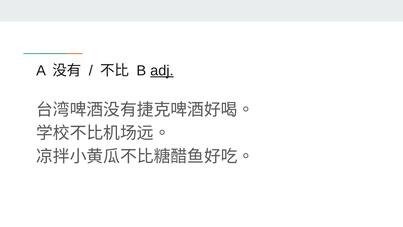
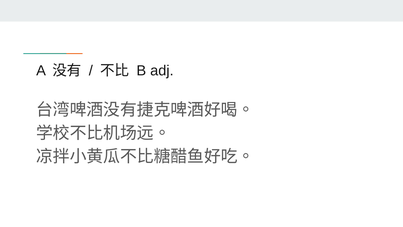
adj underline: present -> none (162, 71)
